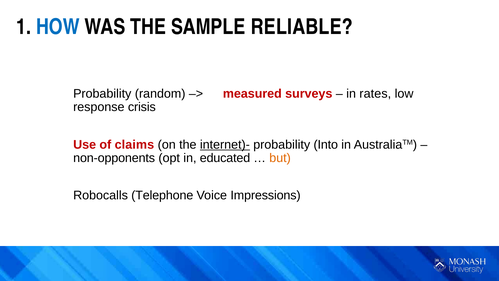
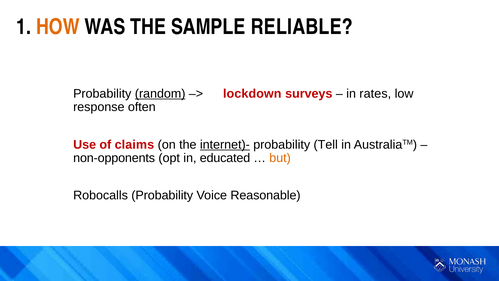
HOW colour: blue -> orange (58, 27)
random underline: none -> present (160, 94)
measured: measured -> lockdown (252, 94)
crisis: crisis -> often (142, 107)
Into: Into -> Tell (326, 144)
Robocalls Telephone: Telephone -> Probability (162, 195)
Impressions: Impressions -> Reasonable (266, 195)
